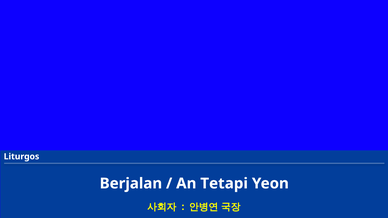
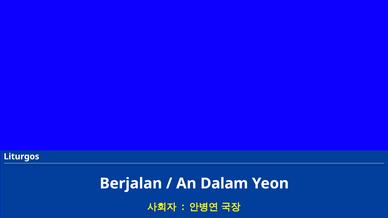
Tetapi: Tetapi -> Dalam (224, 184)
